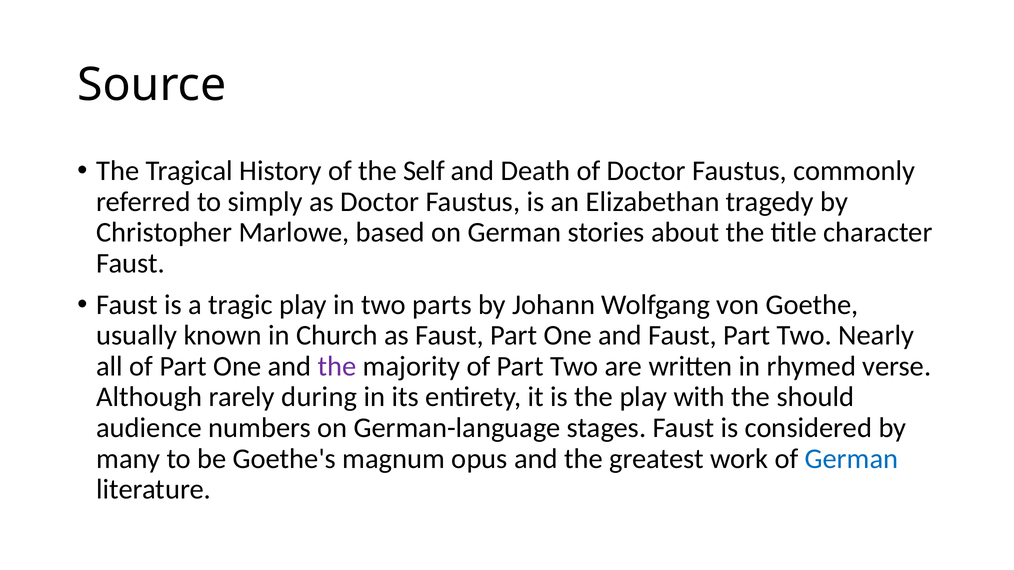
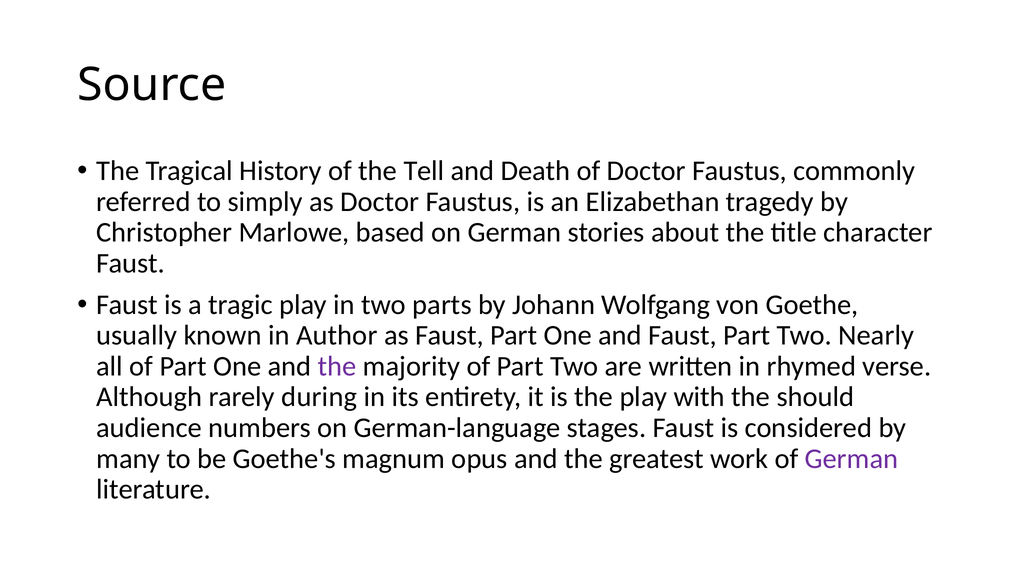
Self: Self -> Tell (424, 171)
Church: Church -> Author (337, 336)
German colour: blue -> purple (852, 459)
